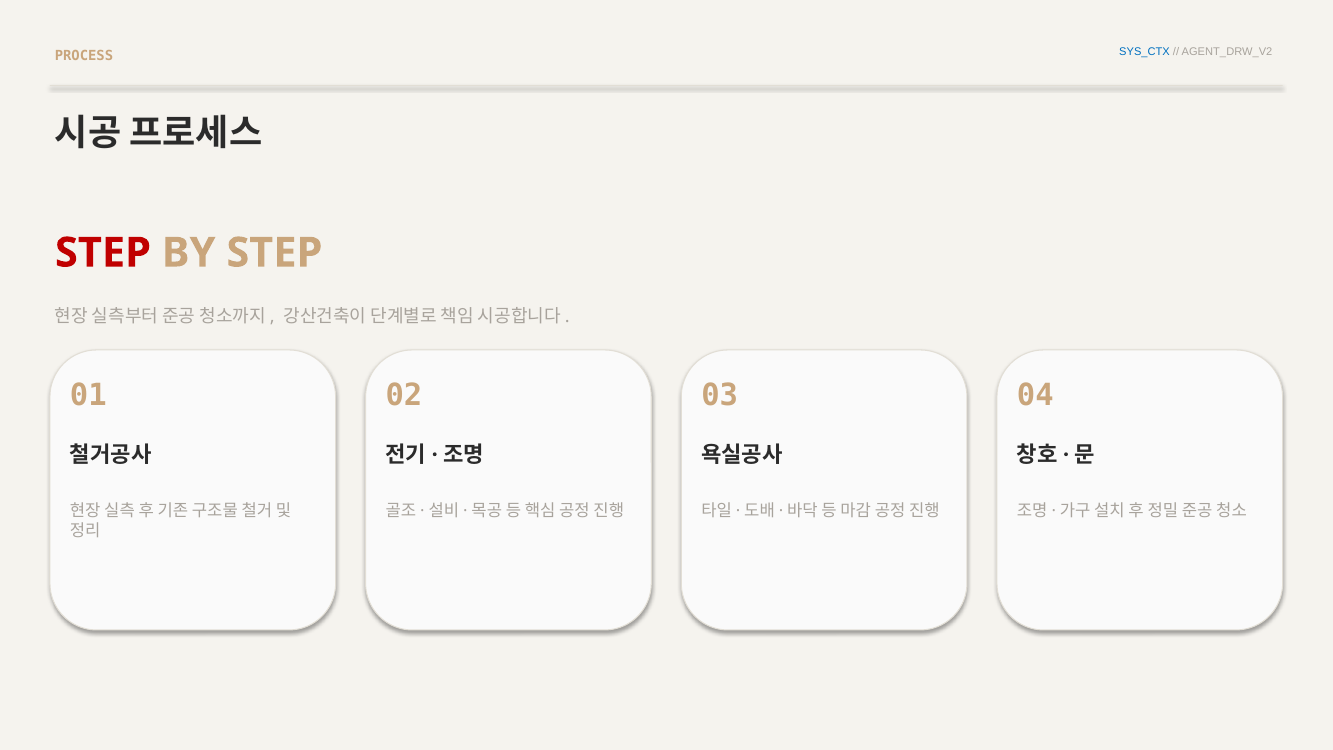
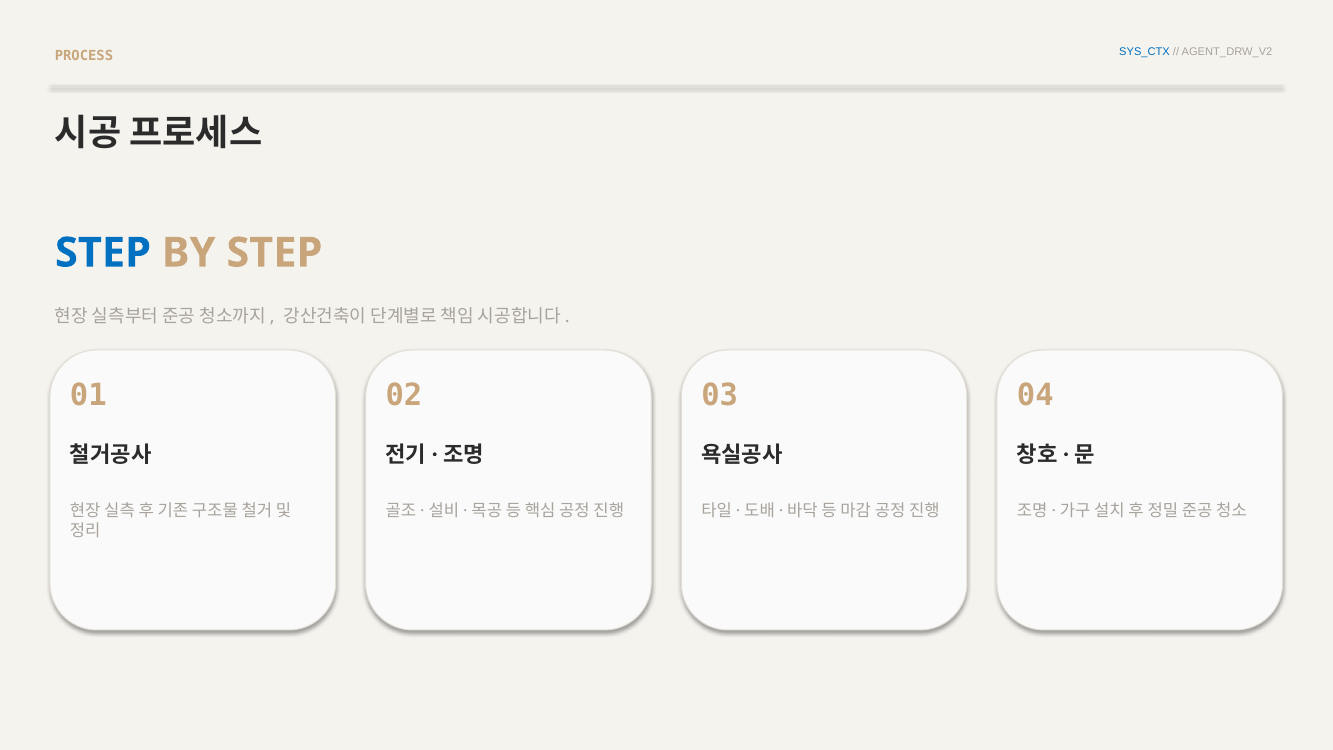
STEP colour: red -> blue (103, 253)
